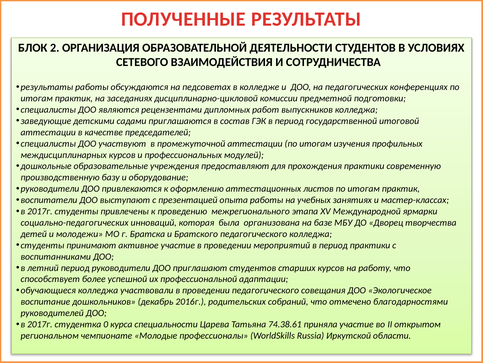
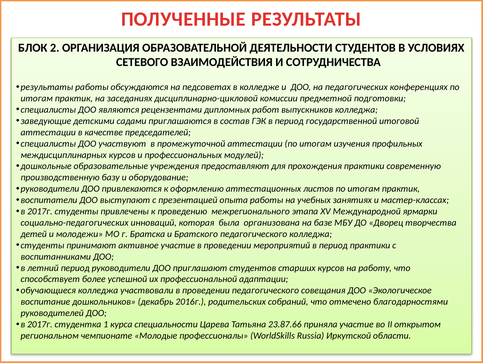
0: 0 -> 1 (106, 324)
74.38.61: 74.38.61 -> 23.87.66 (285, 324)
